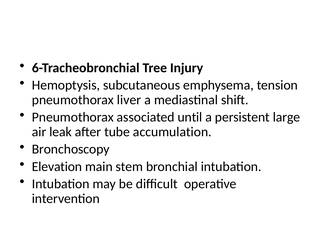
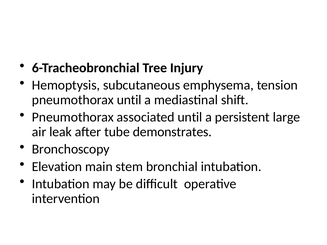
pneumothorax liver: liver -> until (129, 100)
accumulation: accumulation -> demonstrates (172, 132)
